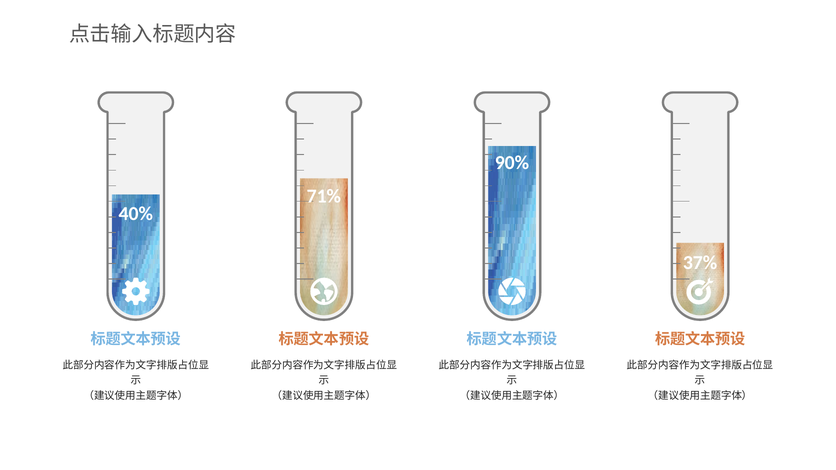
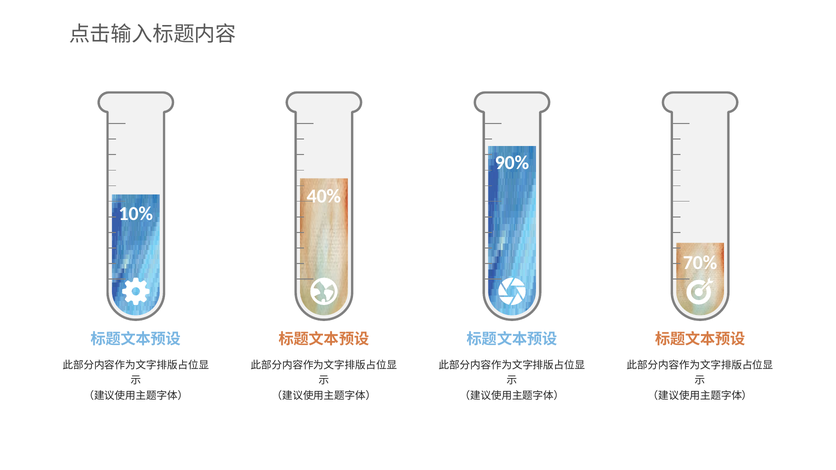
71%: 71% -> 40% (324, 196)
40%: 40% -> 10% (136, 214)
37%: 37% -> 70% (700, 263)
